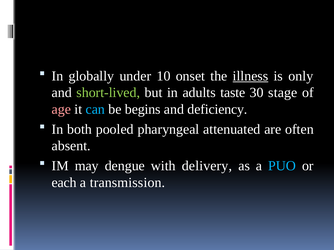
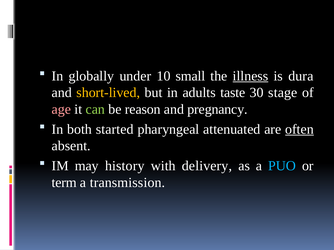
onset: onset -> small (190, 76)
only: only -> dura (301, 76)
short-lived colour: light green -> yellow (108, 93)
can colour: light blue -> light green (95, 110)
begins: begins -> reason (143, 110)
deficiency: deficiency -> pregnancy (217, 110)
pooled: pooled -> started (115, 129)
often underline: none -> present (299, 129)
dengue: dengue -> history (125, 166)
each: each -> term (64, 183)
